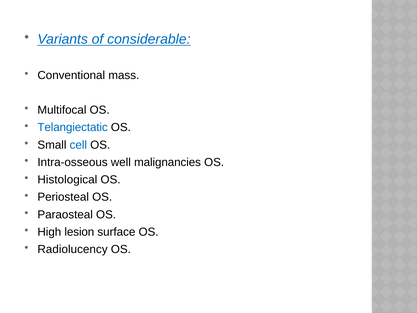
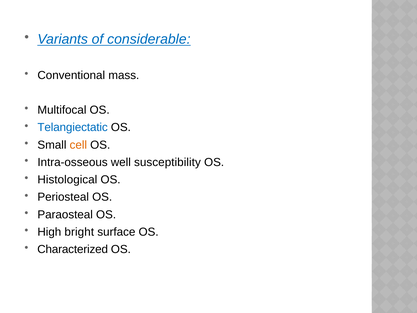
cell colour: blue -> orange (78, 145)
malignancies: malignancies -> susceptibility (167, 162)
lesion: lesion -> bright (79, 232)
Radiolucency: Radiolucency -> Characterized (73, 249)
